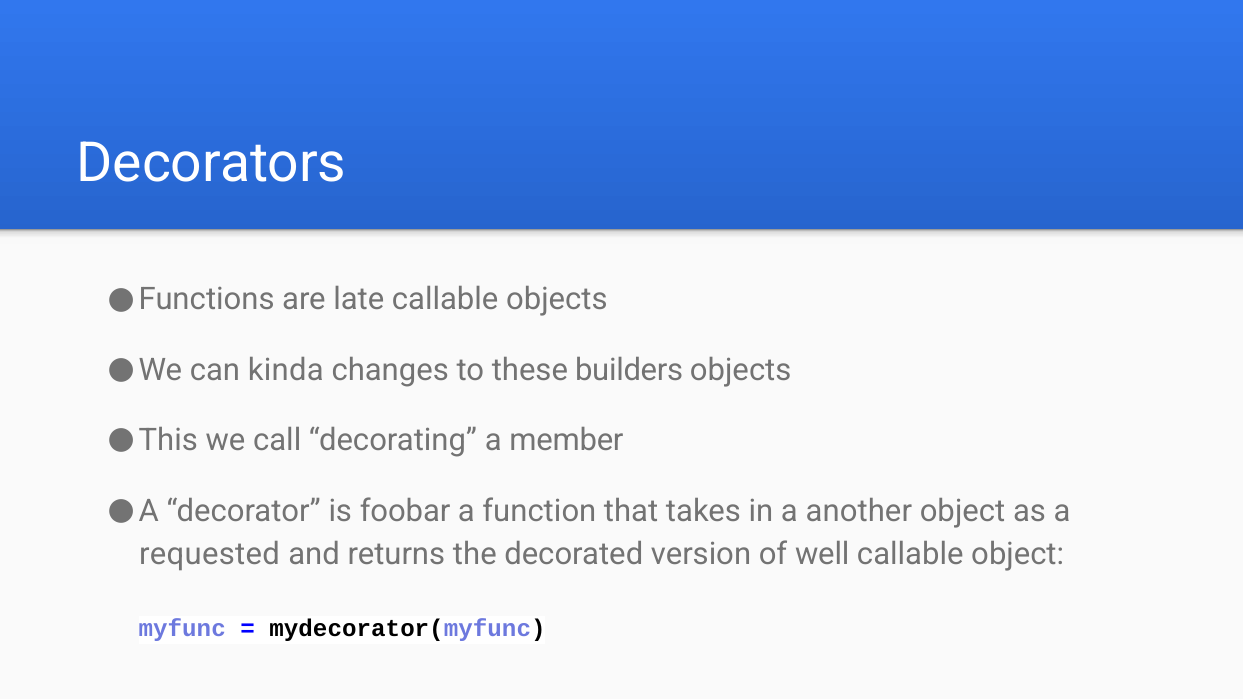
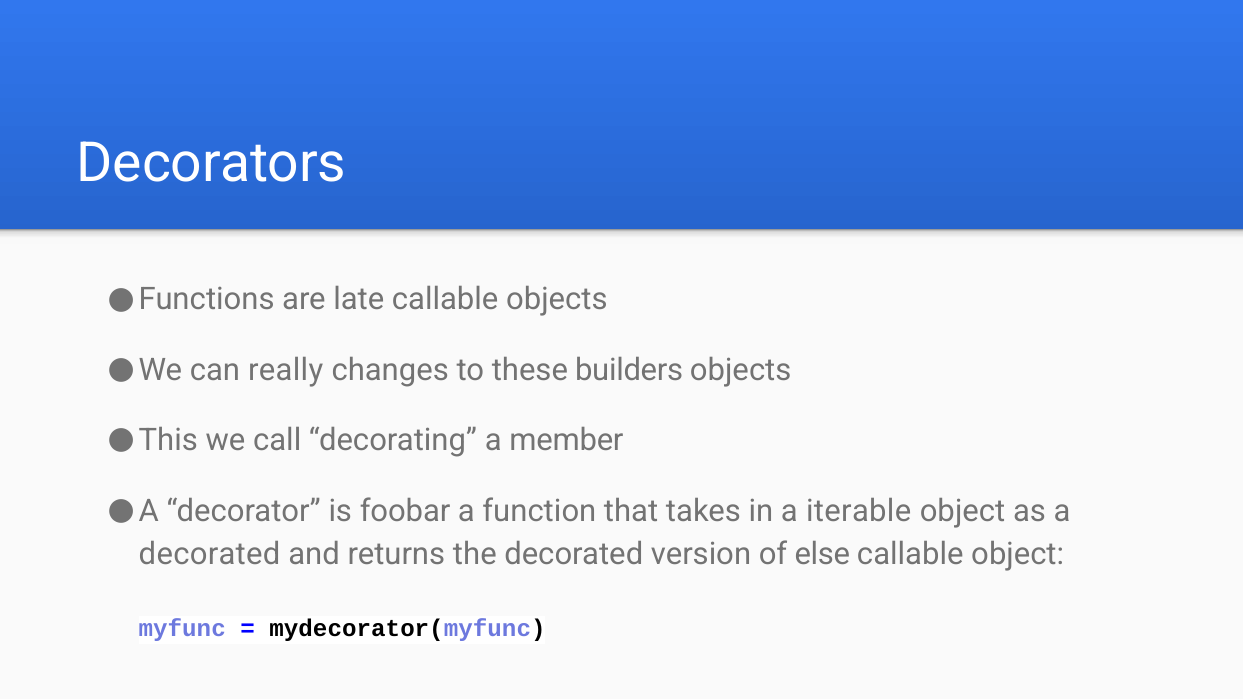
kinda: kinda -> really (286, 370)
another: another -> iterable (859, 511)
requested: requested -> decorated (210, 554)
well: well -> else (822, 554)
